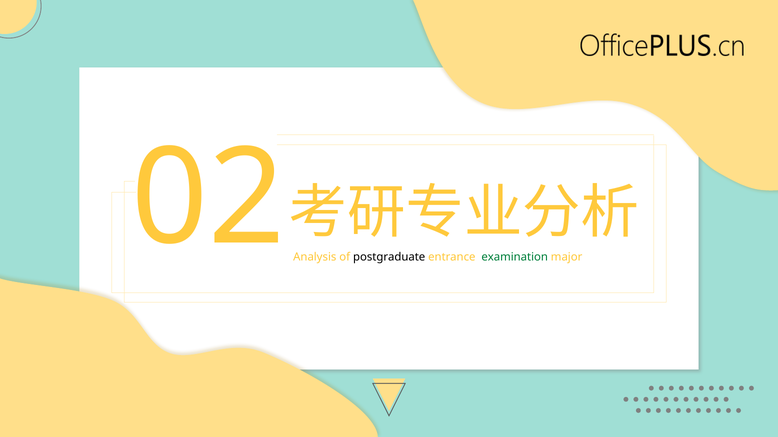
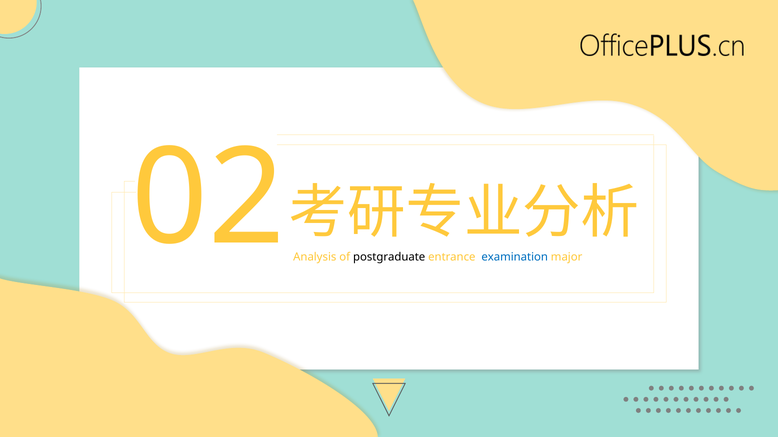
examination colour: green -> blue (515, 257)
